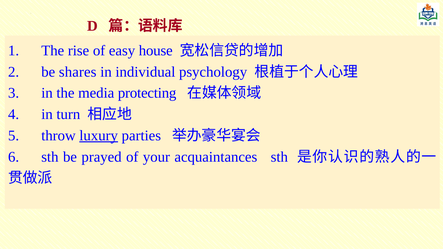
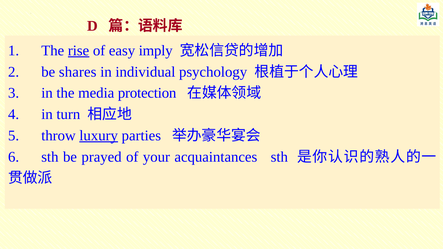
rise underline: none -> present (79, 51)
house: house -> imply (156, 51)
protecting: protecting -> protection (147, 93)
